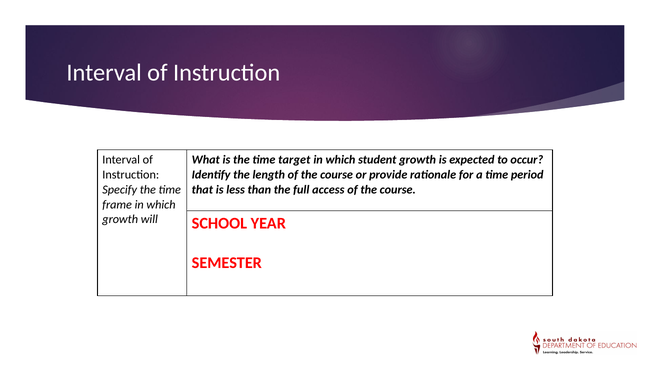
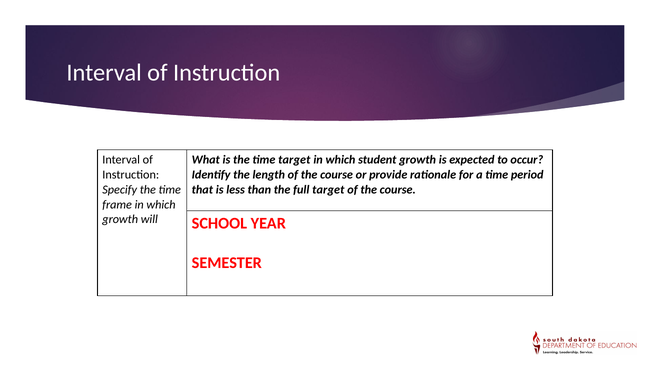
full access: access -> target (328, 189)
